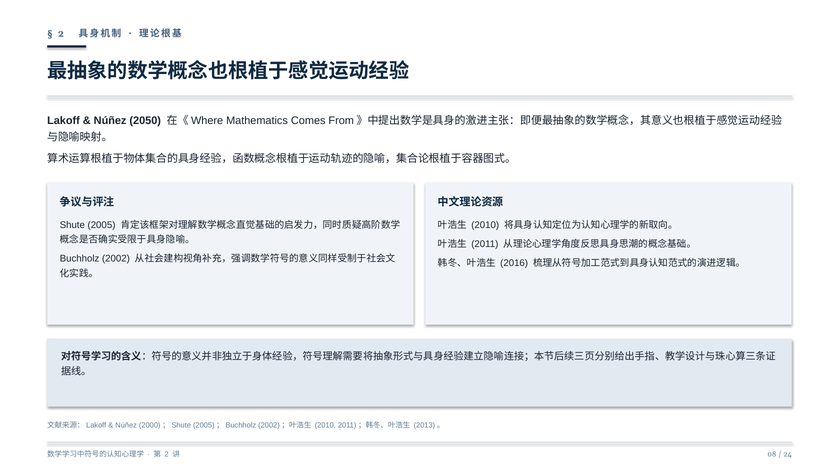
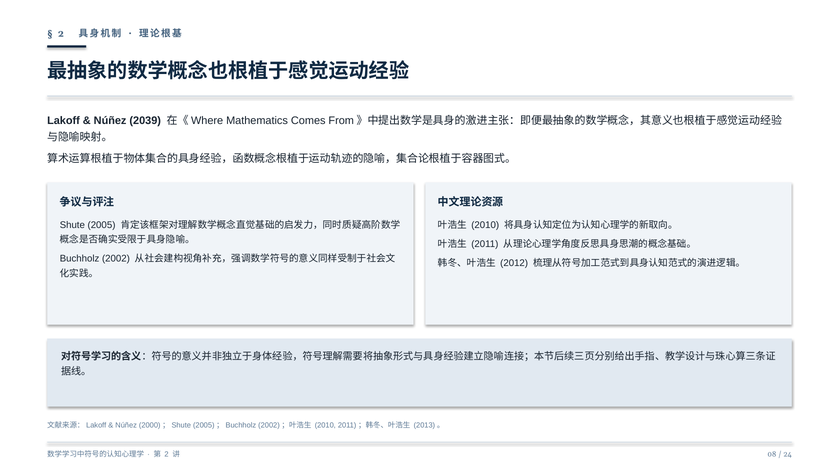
2050: 2050 -> 2039 (145, 120)
2016: 2016 -> 2012 (514, 263)
